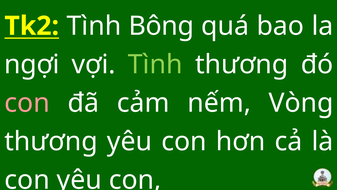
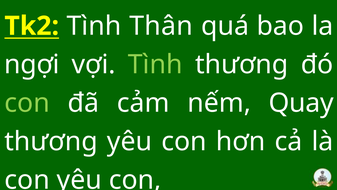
Bông: Bông -> Thân (161, 26)
con colour: pink -> light green (27, 103)
Vòng: Vòng -> Quay (301, 103)
